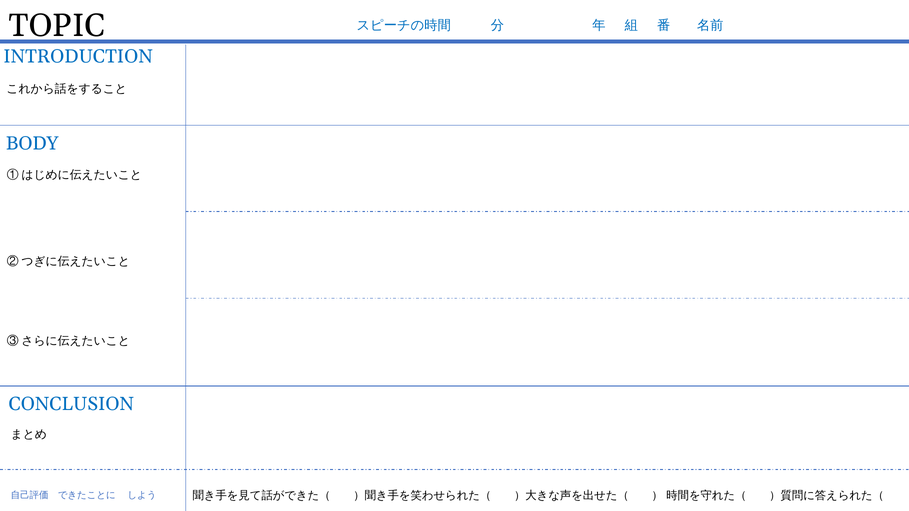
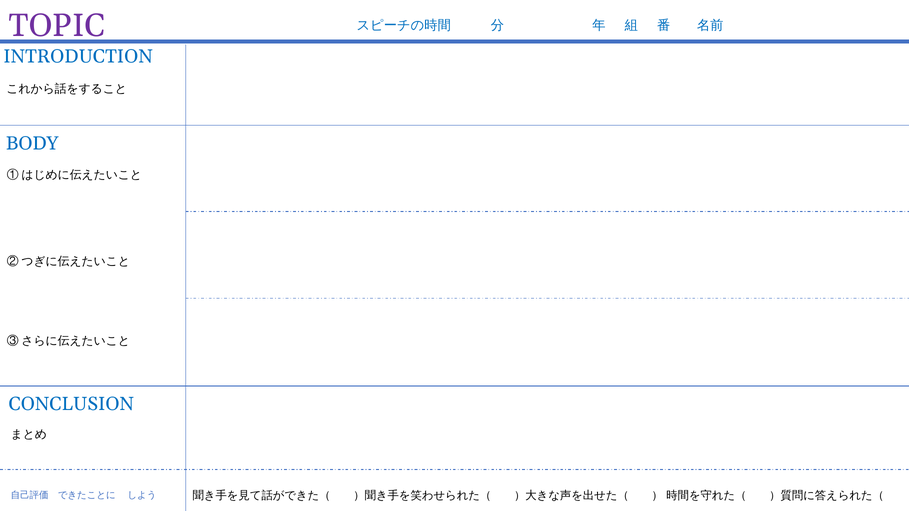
TOPIC colour: black -> purple (57, 26)
